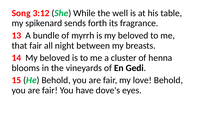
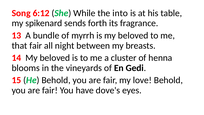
3:12: 3:12 -> 6:12 (41, 13)
well: well -> into (120, 13)
